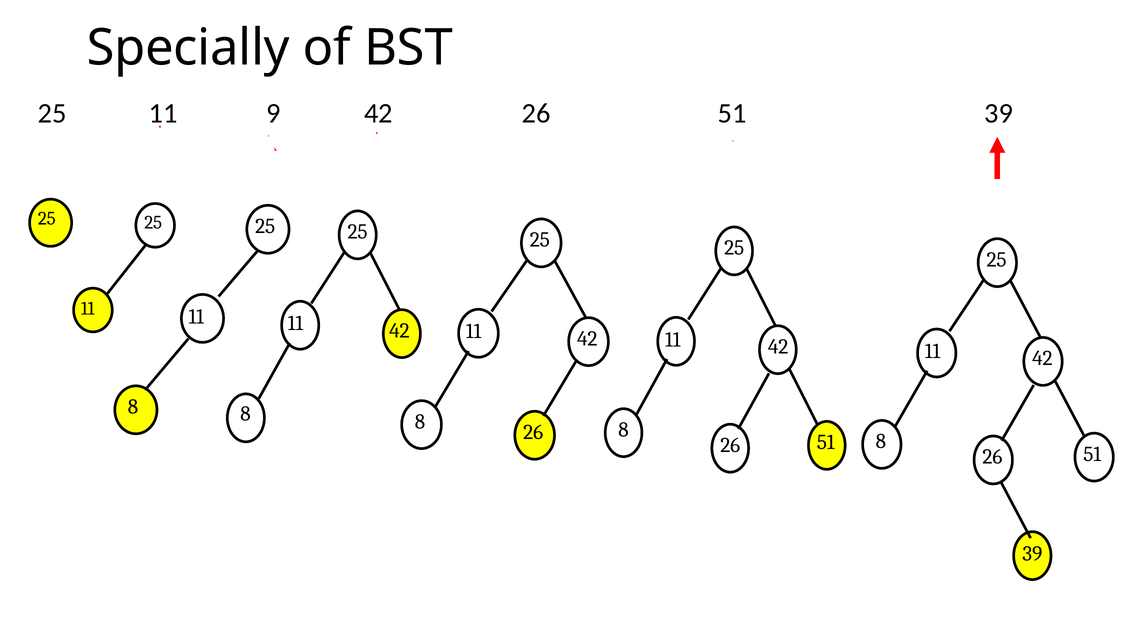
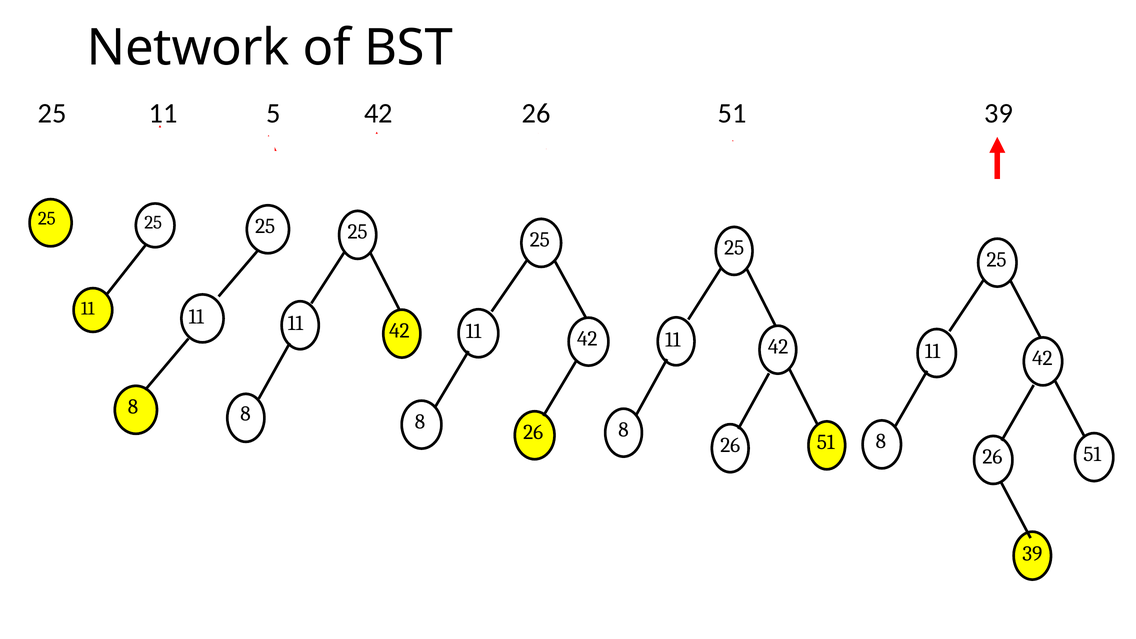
Specially: Specially -> Network (188, 48)
9: 9 -> 5 (273, 113)
